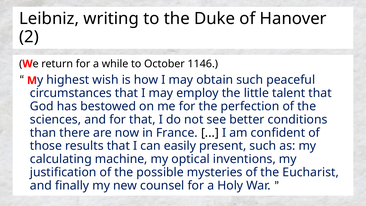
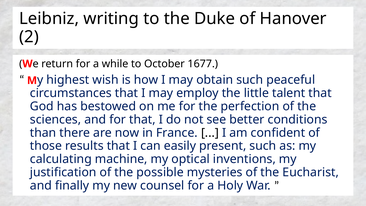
1146: 1146 -> 1677 (203, 64)
